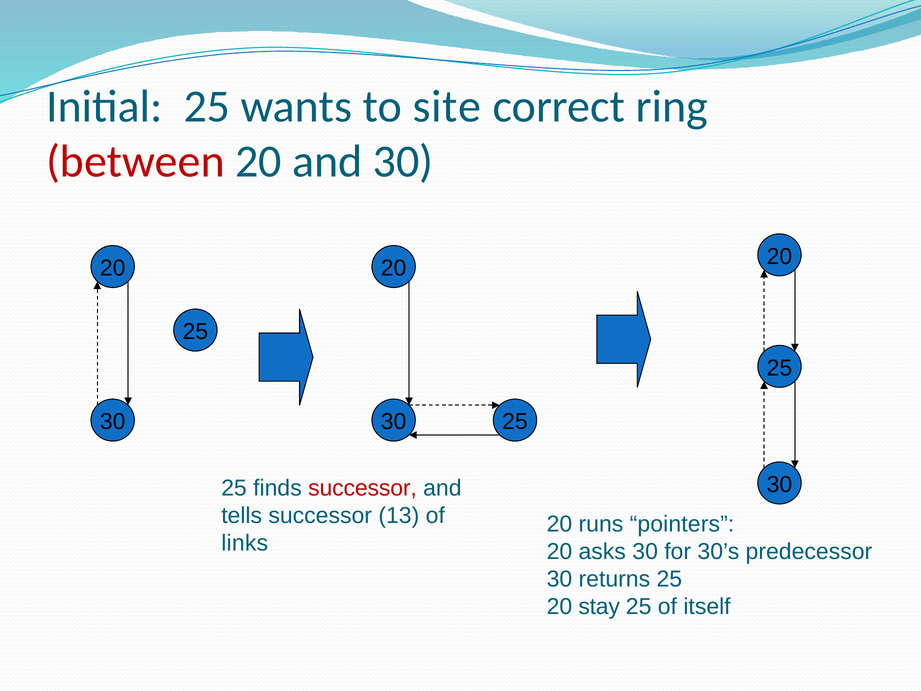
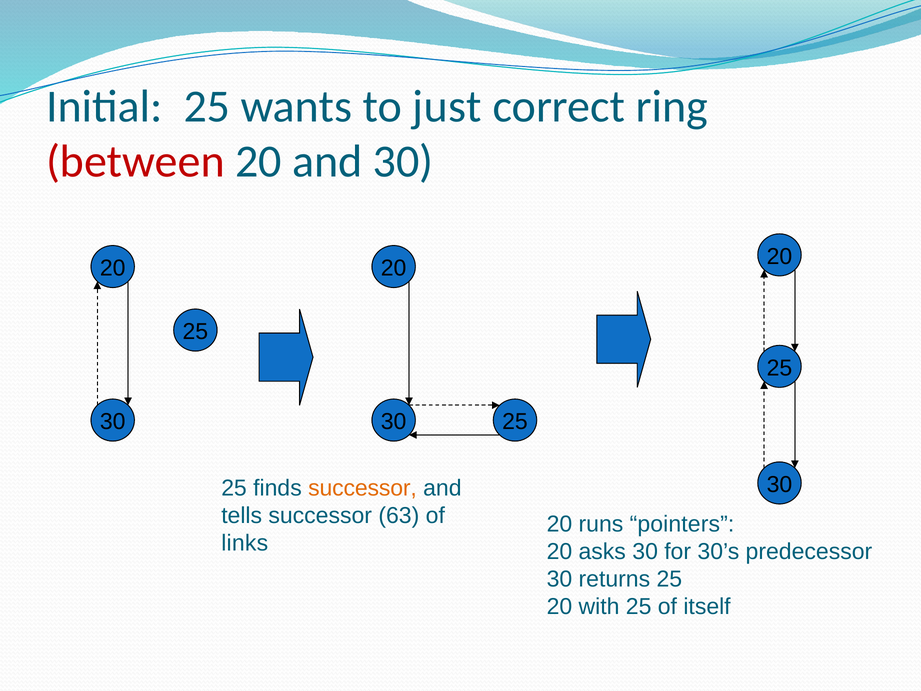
site: site -> just (447, 106)
successor colour: red -> orange (363, 488)
13: 13 -> 63 (399, 516)
stay: stay -> with (599, 607)
